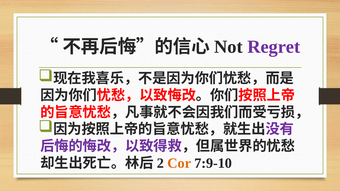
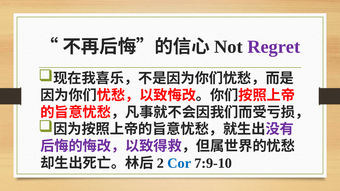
Cor colour: orange -> blue (179, 163)
